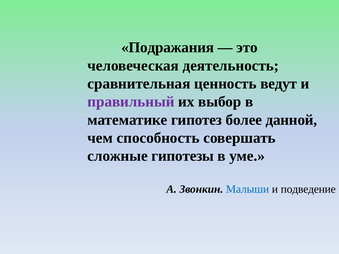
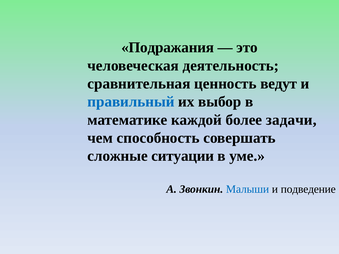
правильный colour: purple -> blue (131, 102)
гипотез: гипотез -> каждой (196, 120)
данной: данной -> задачи (291, 120)
гипотезы: гипотезы -> ситуации (183, 156)
